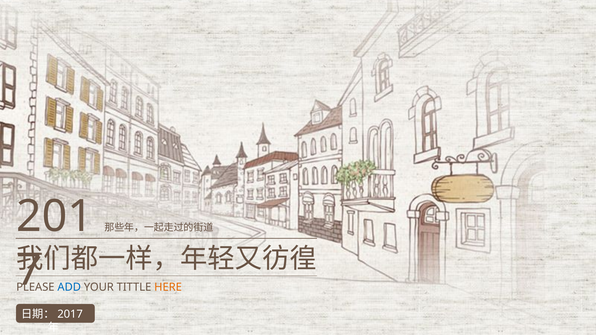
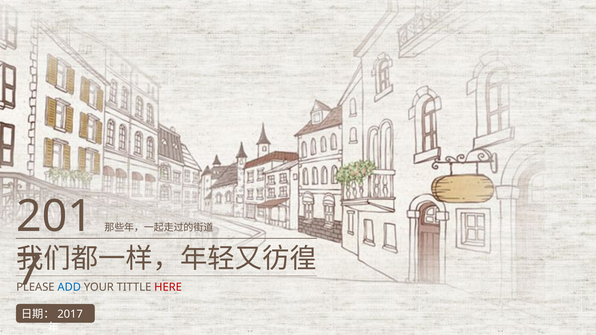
HERE colour: orange -> red (168, 287)
